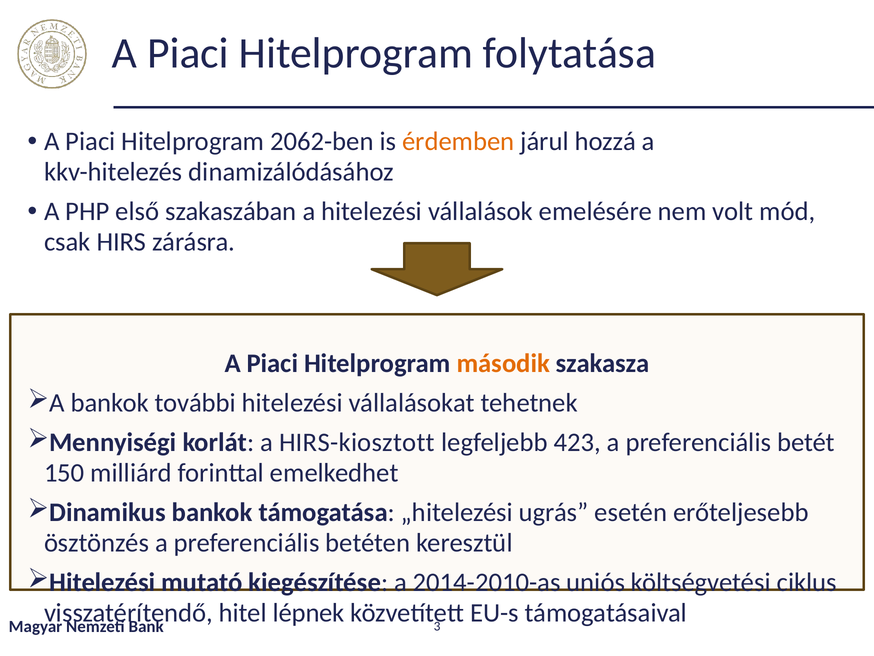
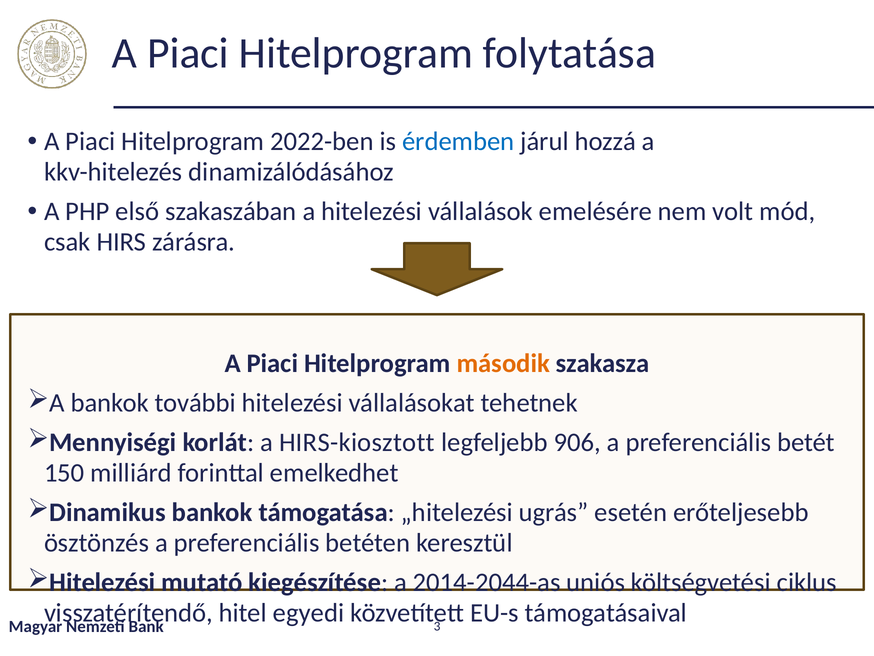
2062-ben: 2062-ben -> 2022-ben (322, 141)
érdemben colour: orange -> blue (458, 141)
423: 423 -> 906 (577, 442)
2014-2010-as: 2014-2010-as -> 2014-2044-as (487, 582)
lépnek: lépnek -> egyedi (309, 612)
